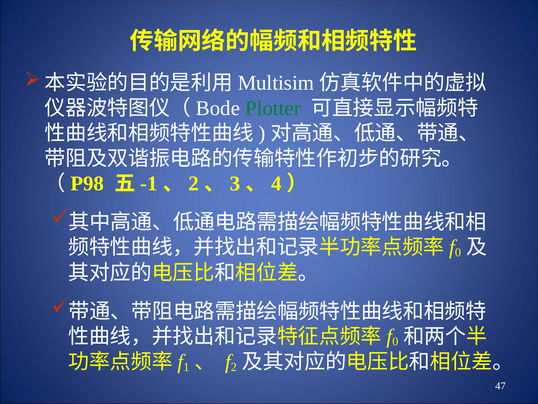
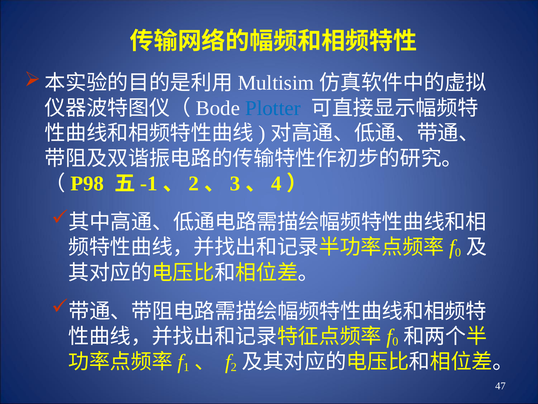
Plotter colour: green -> blue (273, 108)
